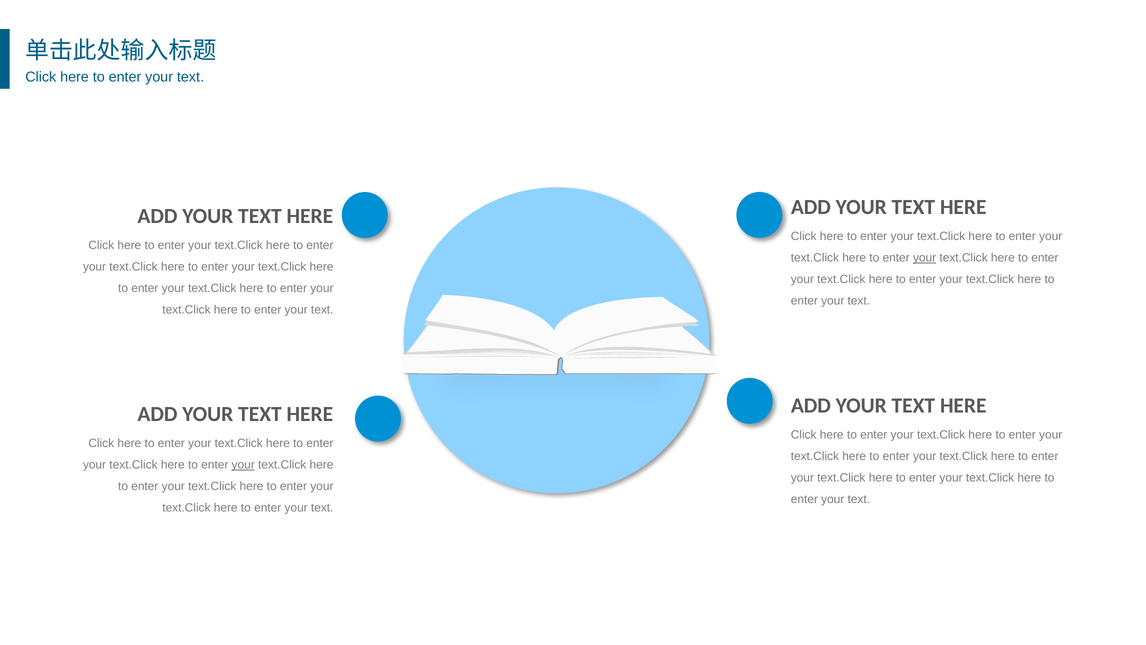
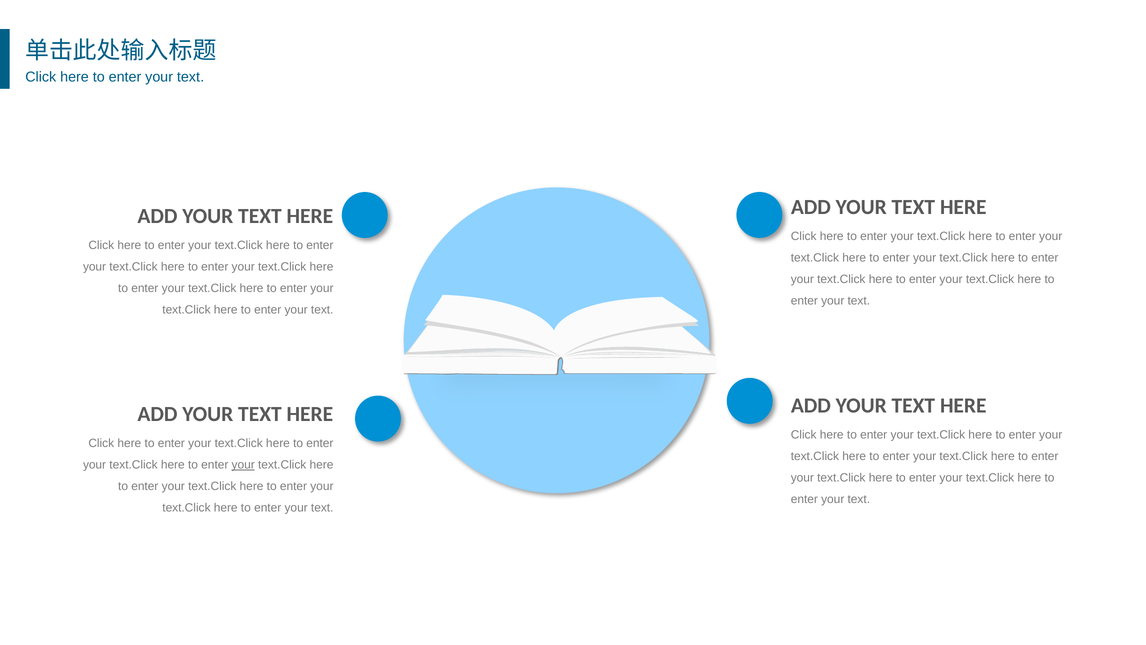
your underline: present -> none (925, 258)
